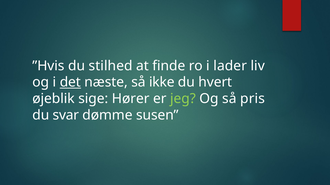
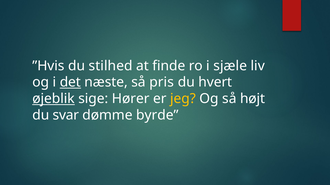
lader: lader -> sjæle (230, 66)
ikke: ikke -> pris (162, 82)
øjeblik underline: none -> present (54, 99)
jeg colour: light green -> yellow (183, 99)
pris: pris -> højt (253, 99)
susen: susen -> byrde (157, 115)
